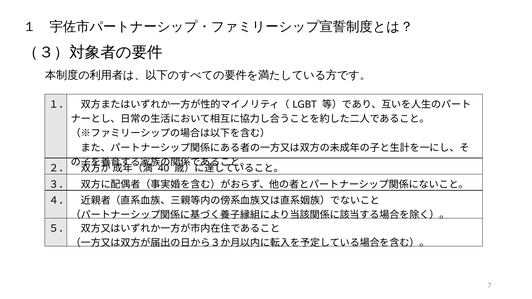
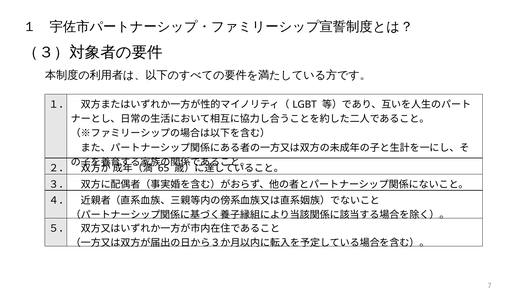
40: 40 -> 65 (164, 168)
